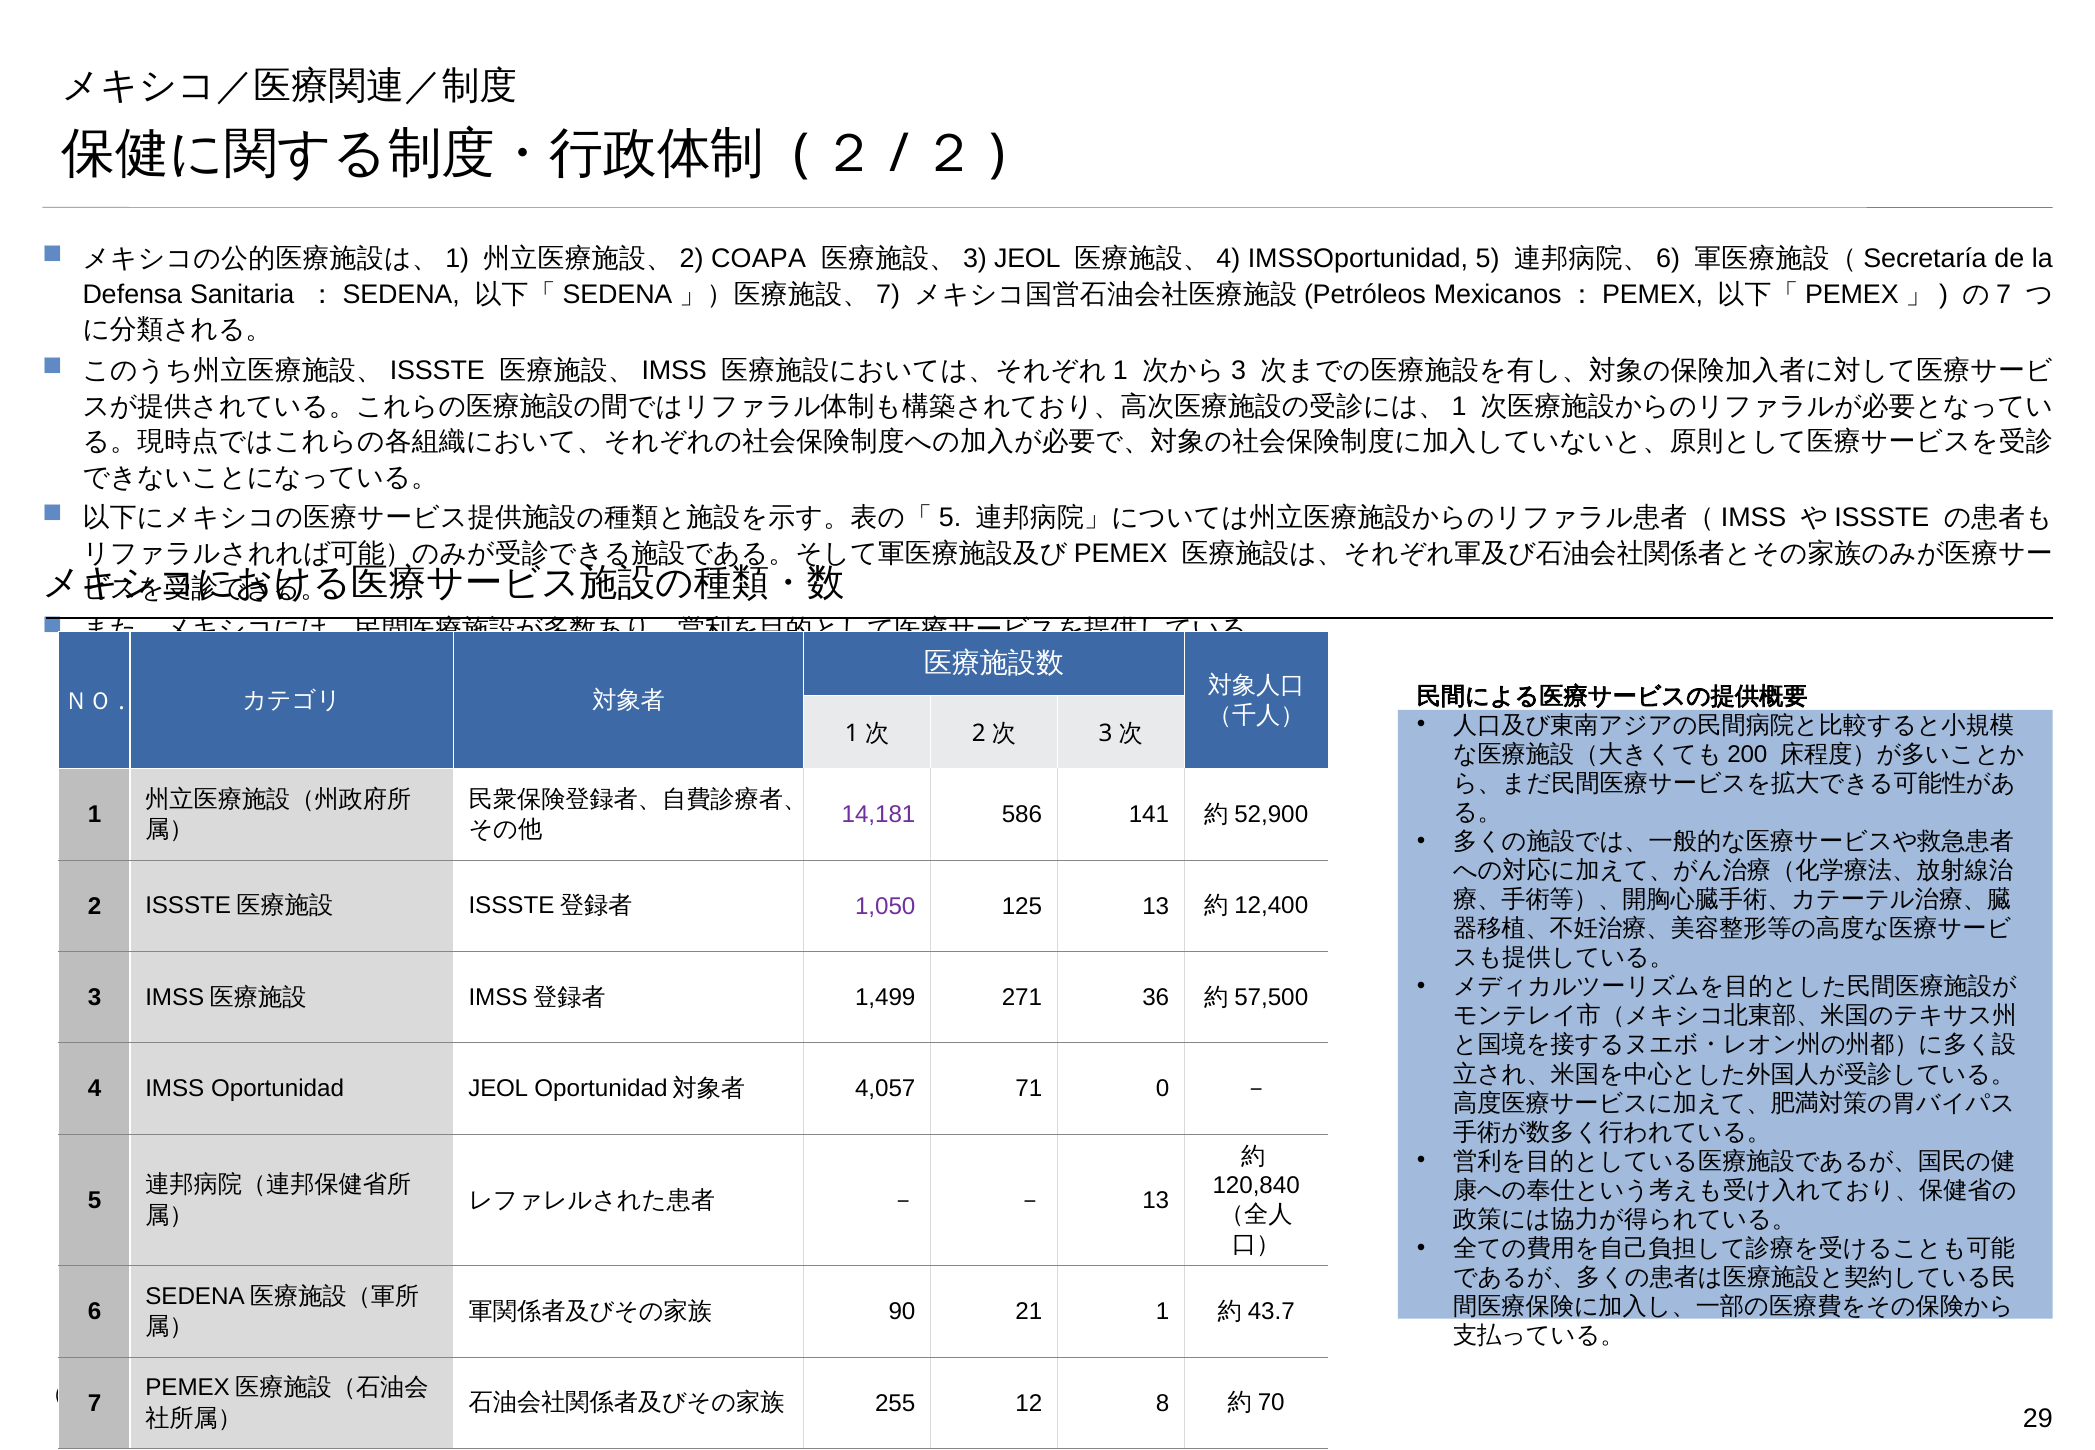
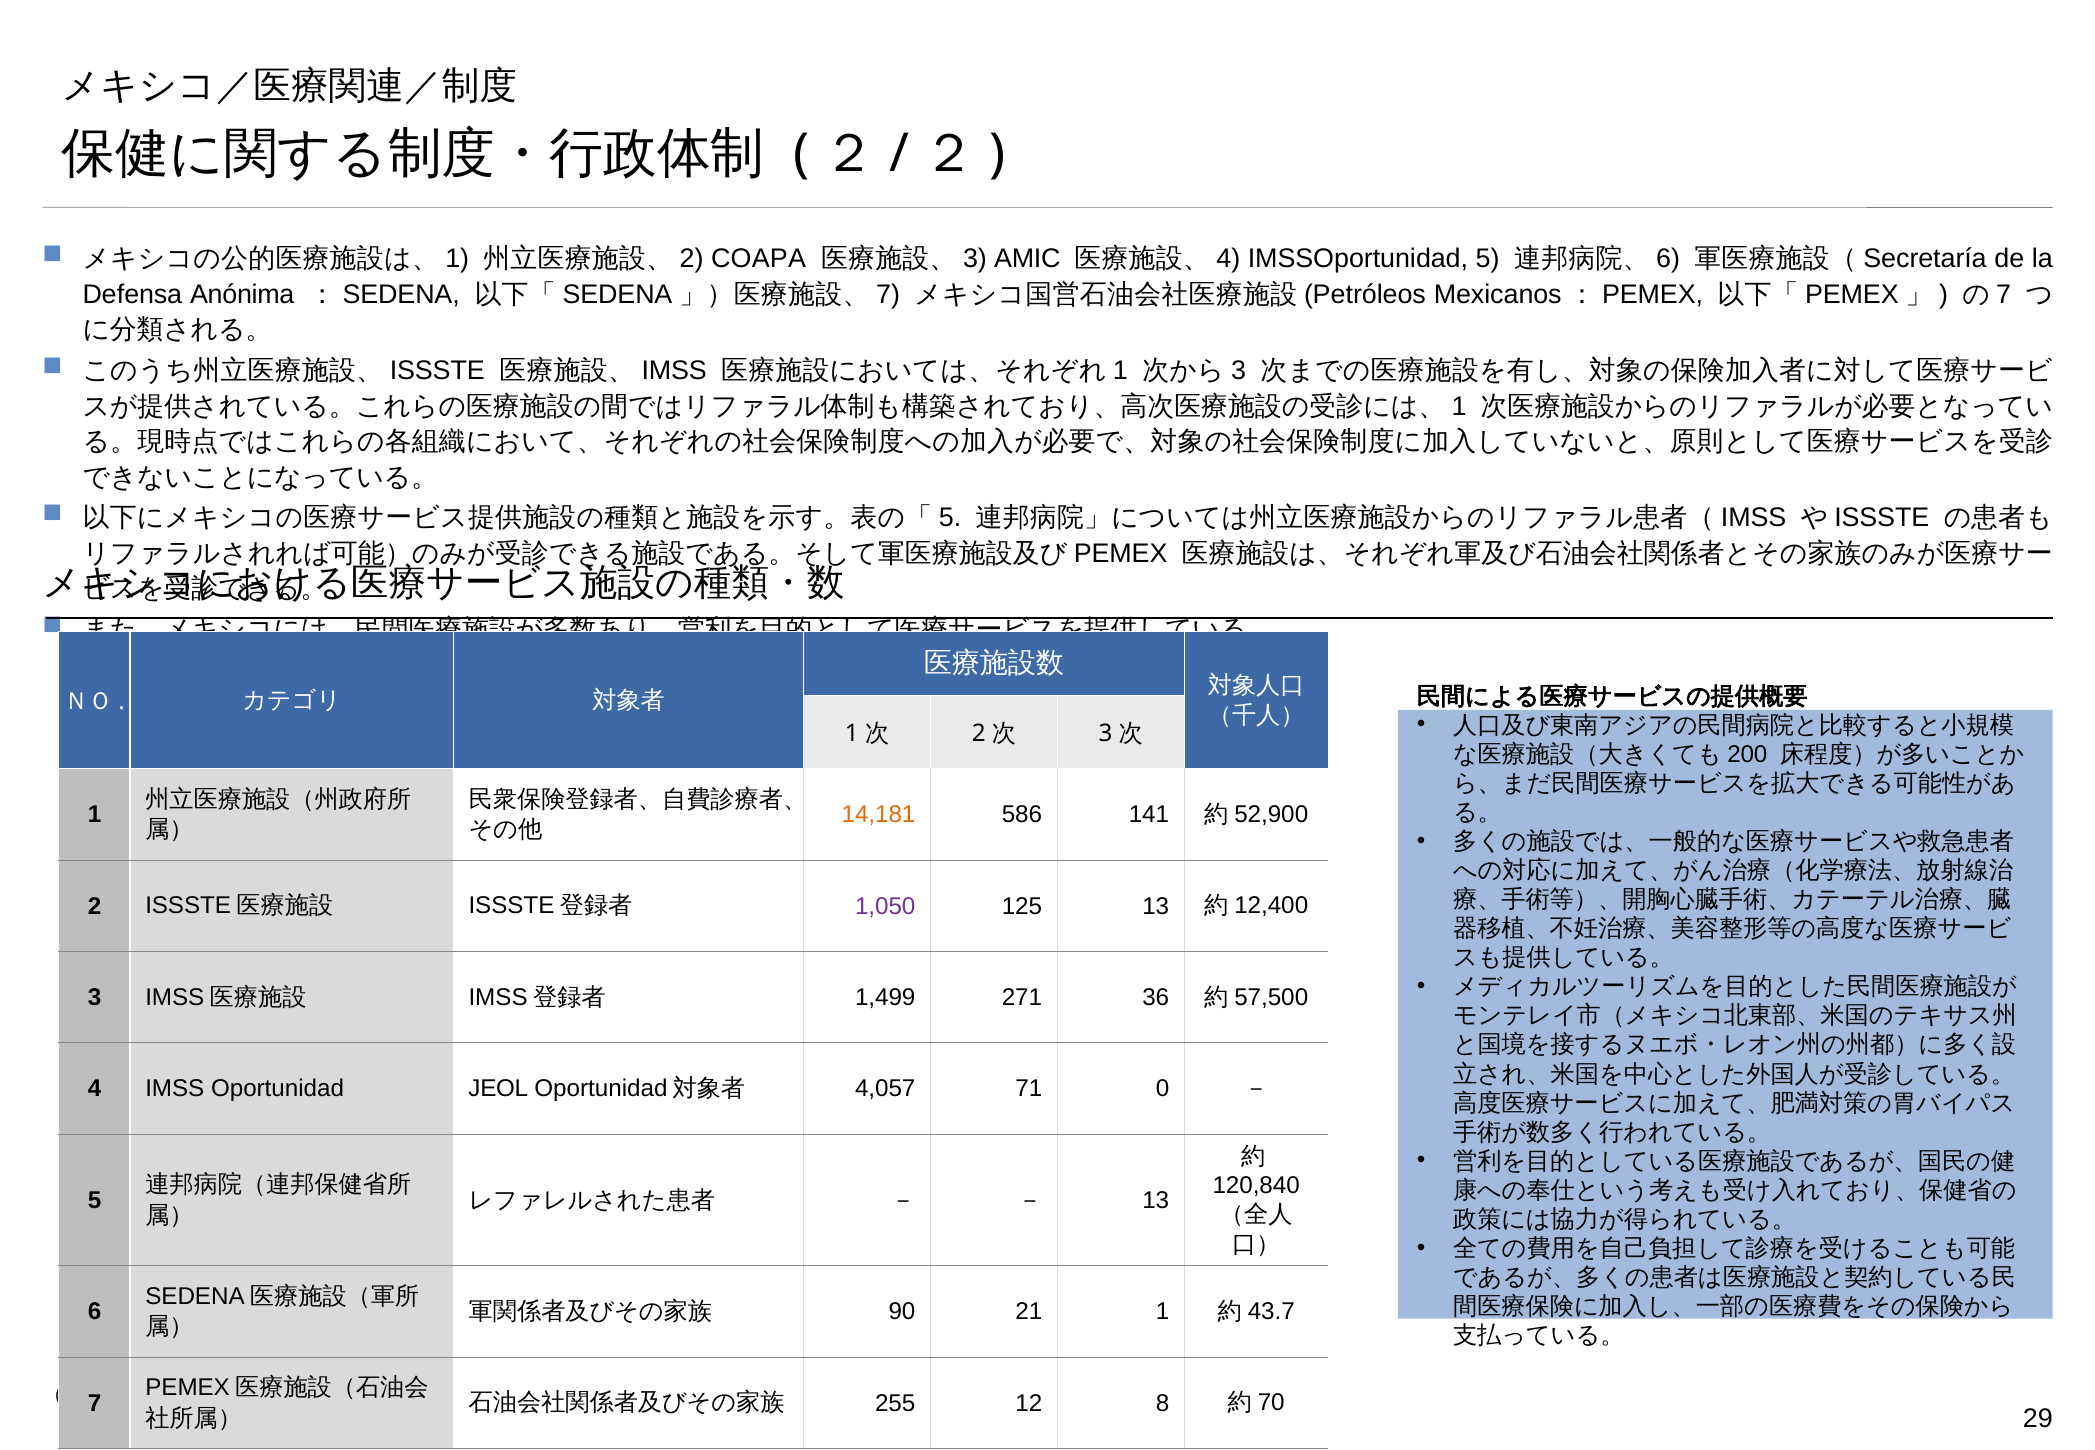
3 JEOL: JEOL -> AMIC (1027, 259)
Sanitaria: Sanitaria -> Anónima (242, 295)
14,181 colour: purple -> orange (878, 815)
